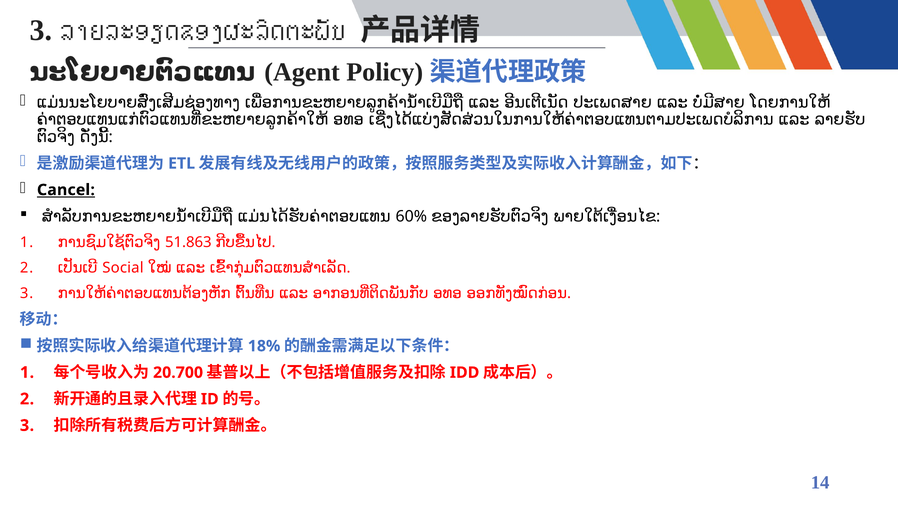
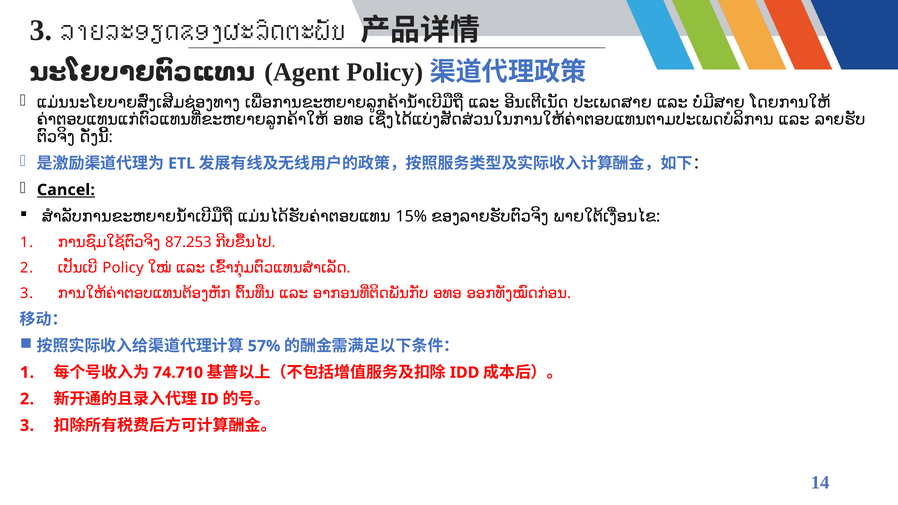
60%: 60% -> 15% (411, 217)
51.863: 51.863 -> 87.253 (188, 243)
Social: Social -> Policy (123, 268)
18%: 18% -> 57% (264, 346)
20.700: 20.700 -> 74.710 (178, 373)
